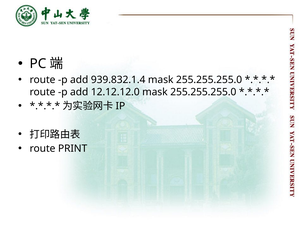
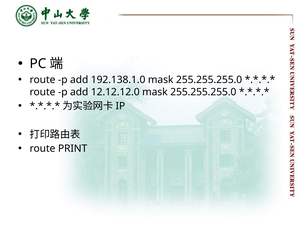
939.832.1.4: 939.832.1.4 -> 192.138.1.0 (118, 80)
